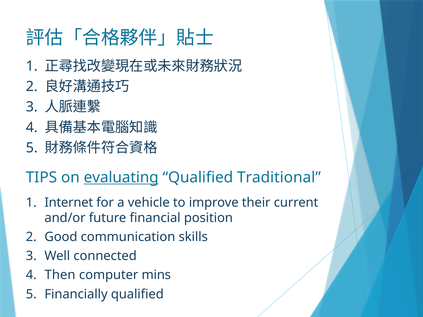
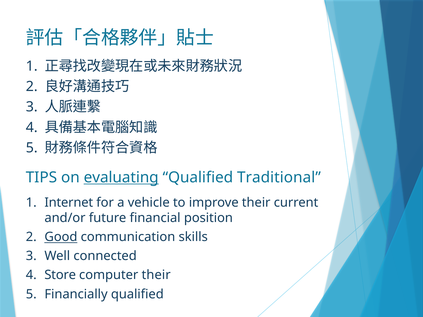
Good underline: none -> present (61, 237)
Then: Then -> Store (60, 275)
computer mins: mins -> their (156, 275)
